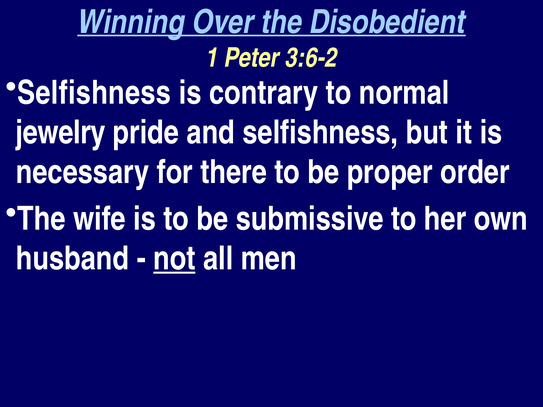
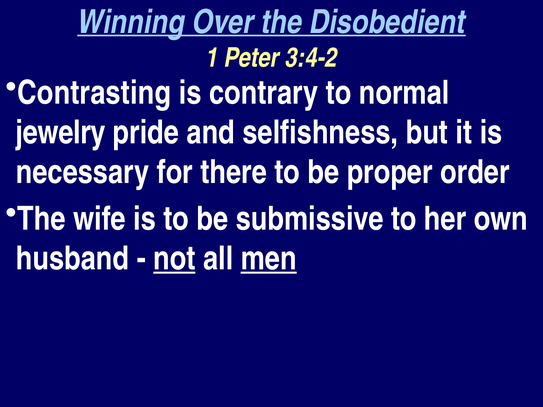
3:6-2: 3:6-2 -> 3:4-2 (311, 58)
Selfishness: Selfishness -> Contrasting (94, 93)
men underline: none -> present (269, 259)
